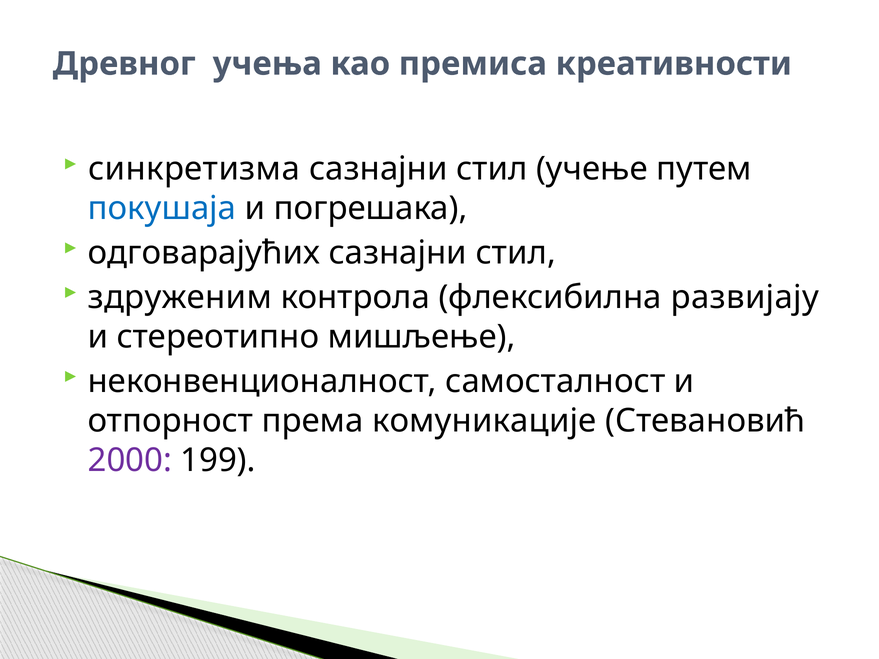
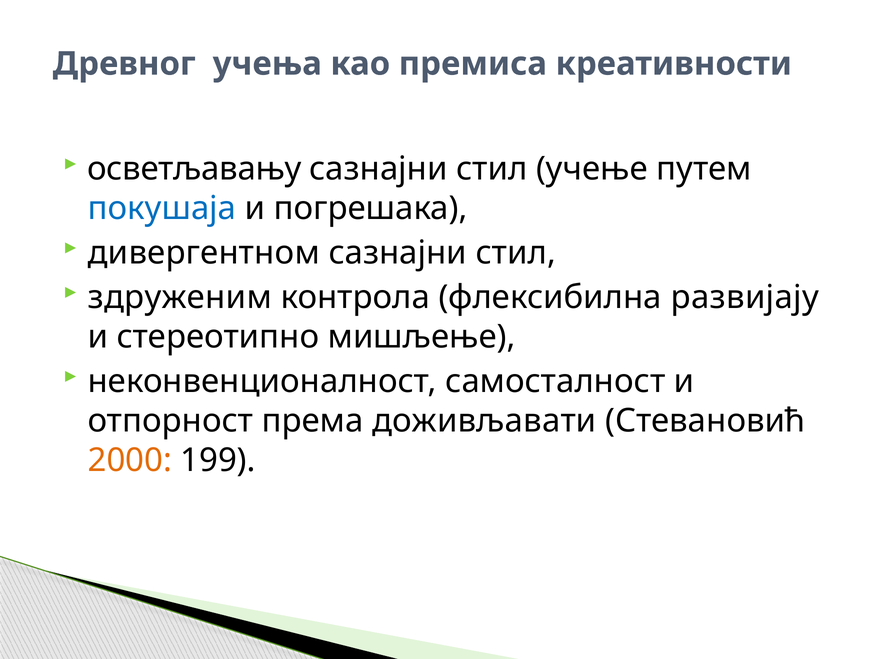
синкретизма: синкретизма -> осветљавању (194, 169)
одговарајућих: одговарајућих -> дивергентном (204, 253)
комуникације: комуникације -> доживљавати (484, 421)
2000 colour: purple -> orange (130, 461)
